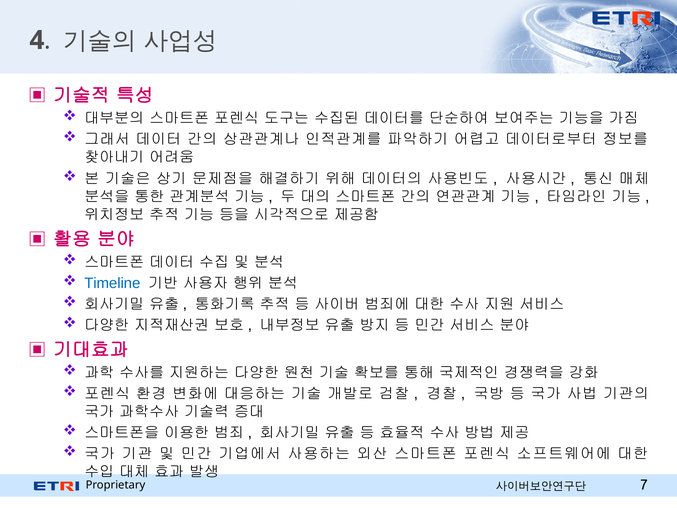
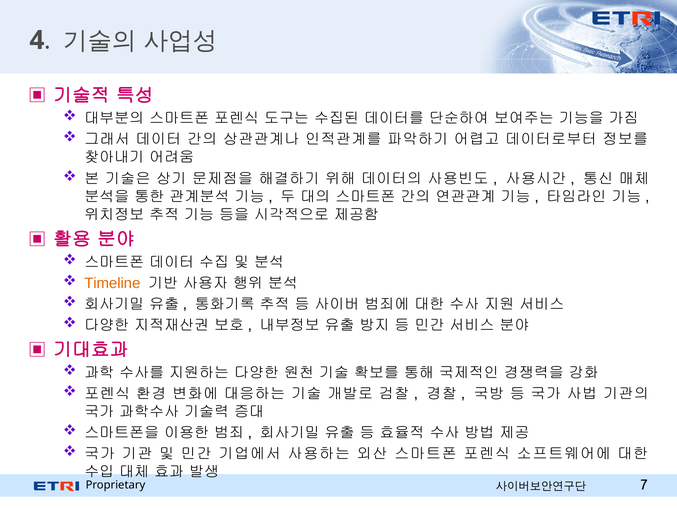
Timeline colour: blue -> orange (112, 283)
